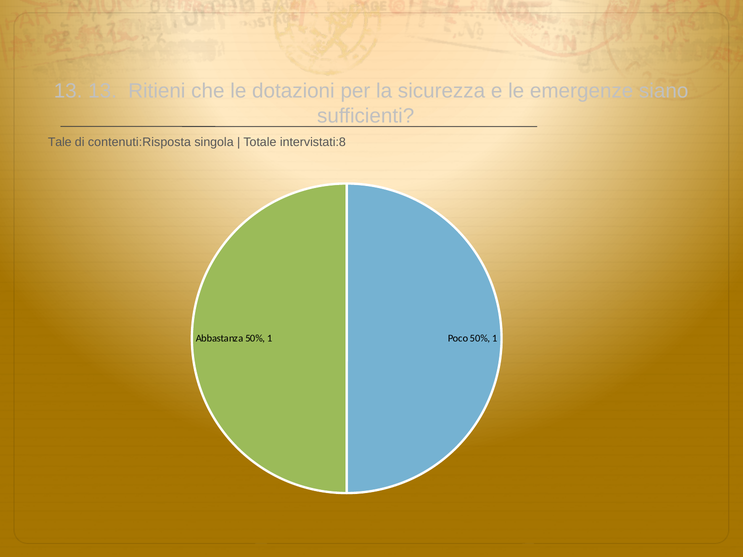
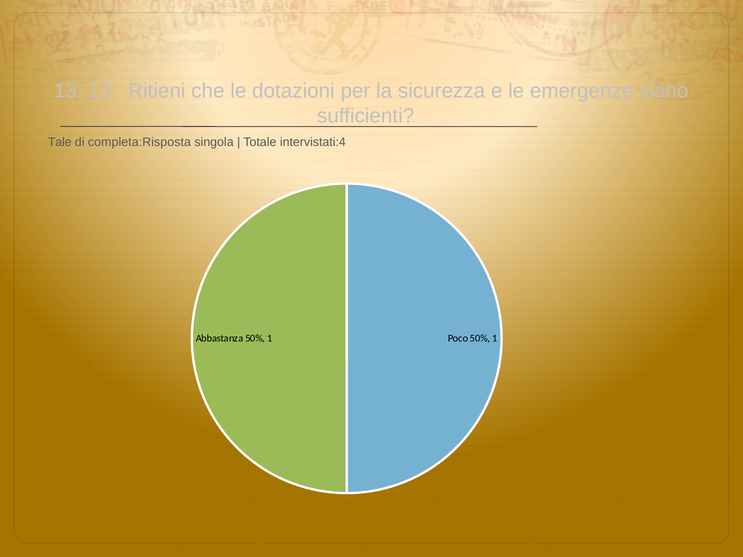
contenuti:Risposta: contenuti:Risposta -> completa:Risposta (139, 142)
intervistati:8: intervistati:8 -> intervistati:4 (313, 142)
